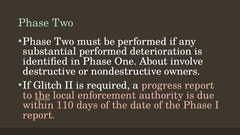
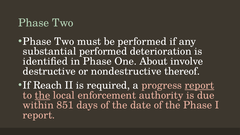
owners: owners -> thereof (182, 71)
Glitch: Glitch -> Reach (48, 85)
report underline: none -> present (199, 85)
110: 110 -> 851 (65, 105)
